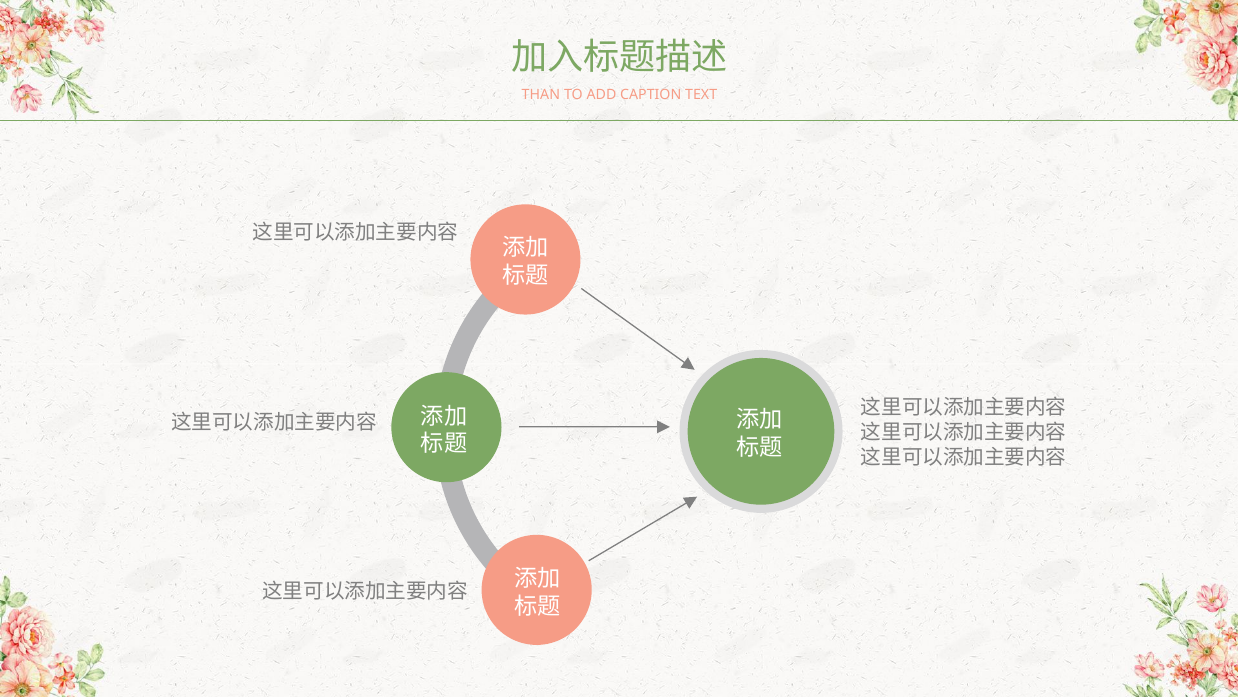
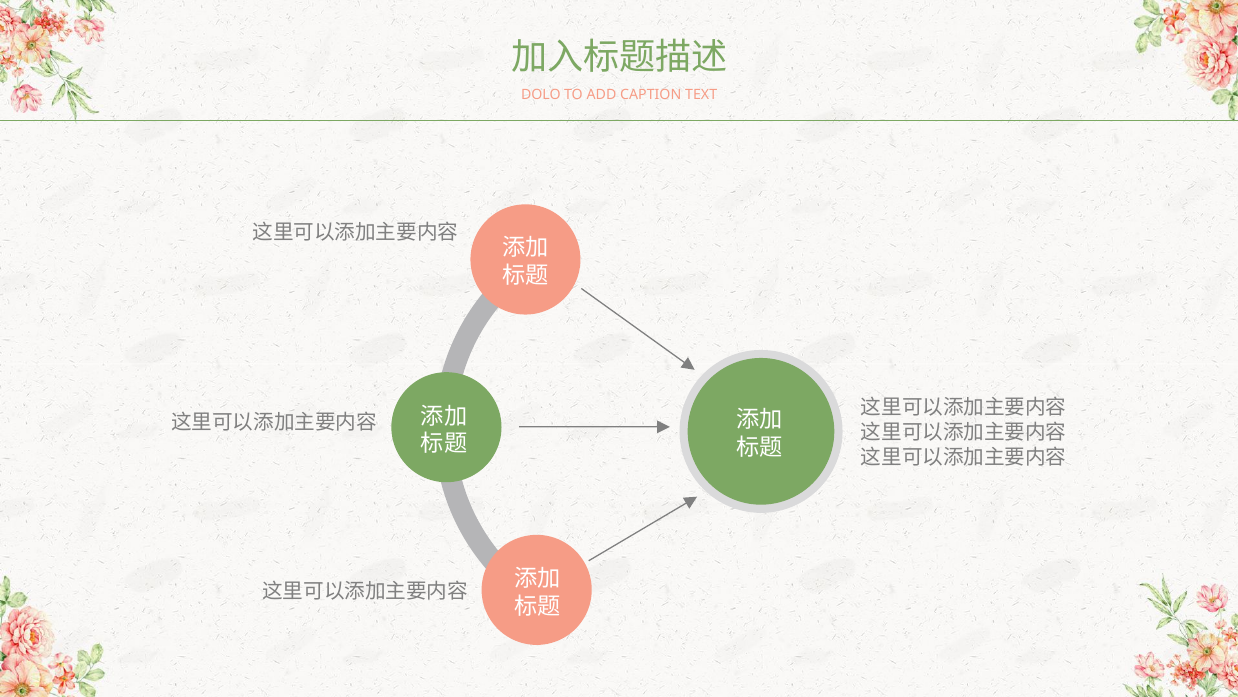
THAN: THAN -> DOLO (541, 94)
